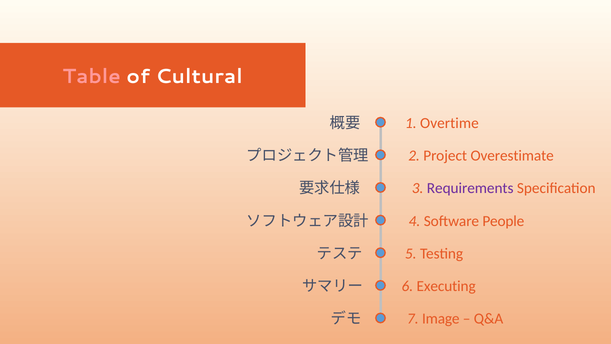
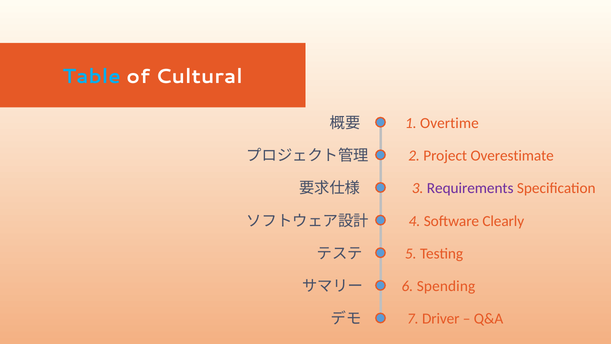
Table colour: pink -> light blue (92, 77)
People: People -> Clearly (503, 221)
Executing: Executing -> Spending (446, 286)
Image: Image -> Driver (441, 319)
